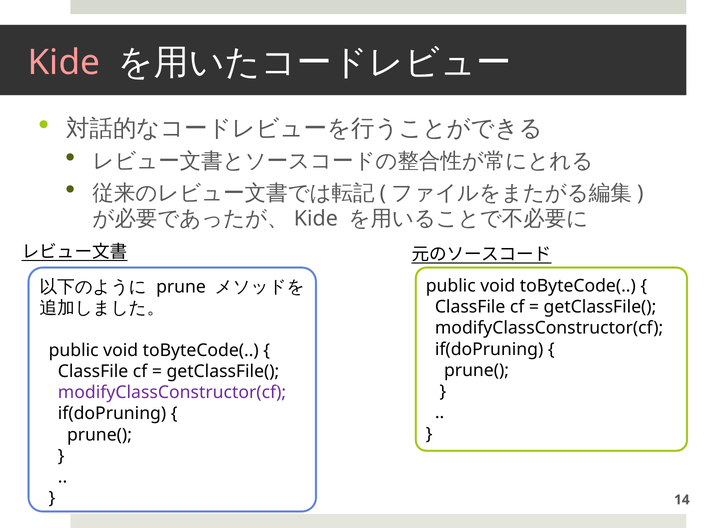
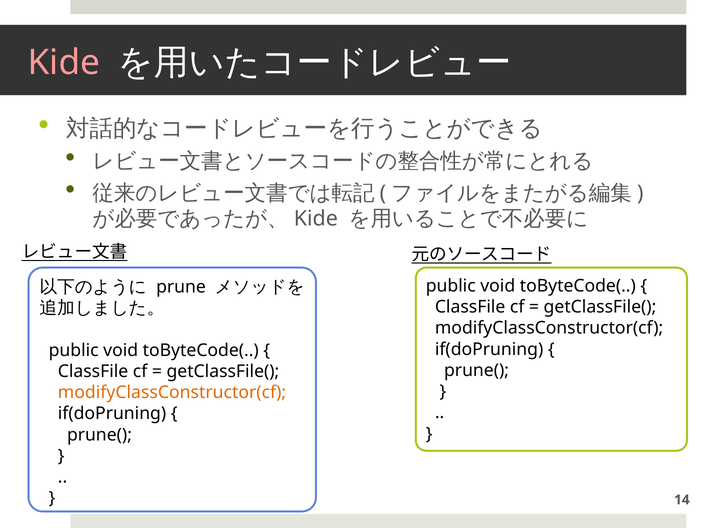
modifyClassConstructor(cf colour: purple -> orange (172, 393)
